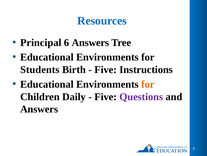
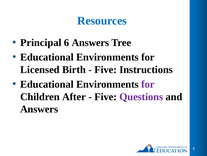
Students: Students -> Licensed (40, 69)
for colour: orange -> purple (148, 84)
Daily: Daily -> After (74, 96)
